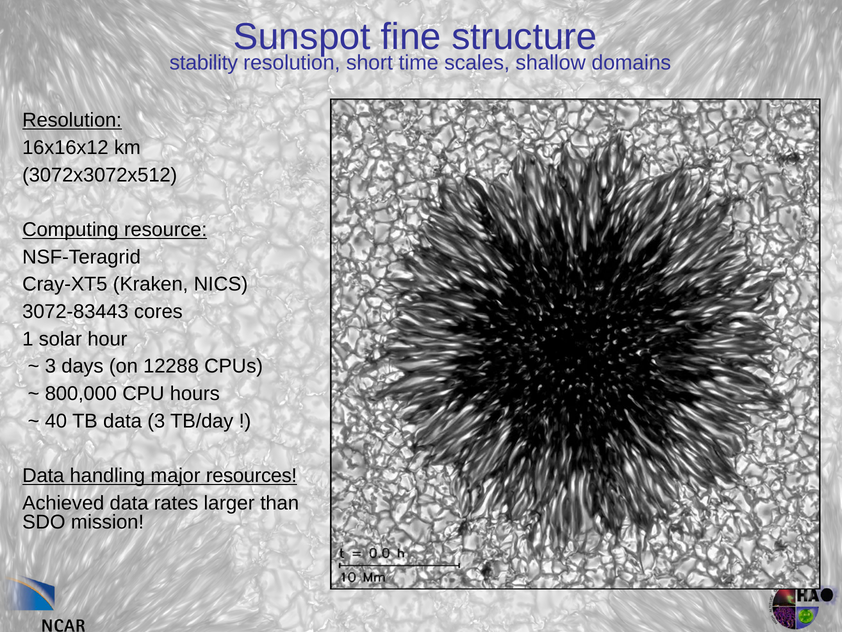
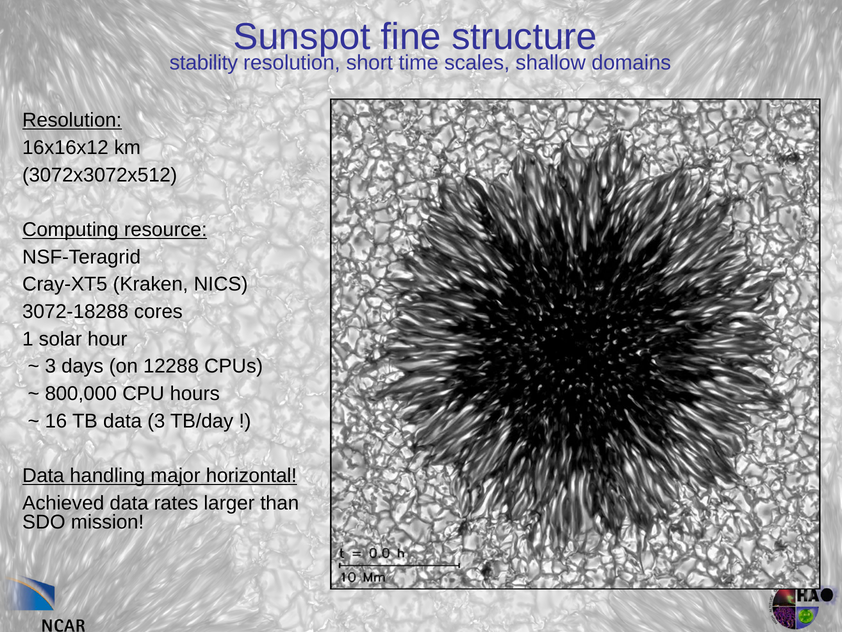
3072-83443: 3072-83443 -> 3072-18288 (75, 311)
40: 40 -> 16 (56, 421)
resources: resources -> horizontal (251, 475)
